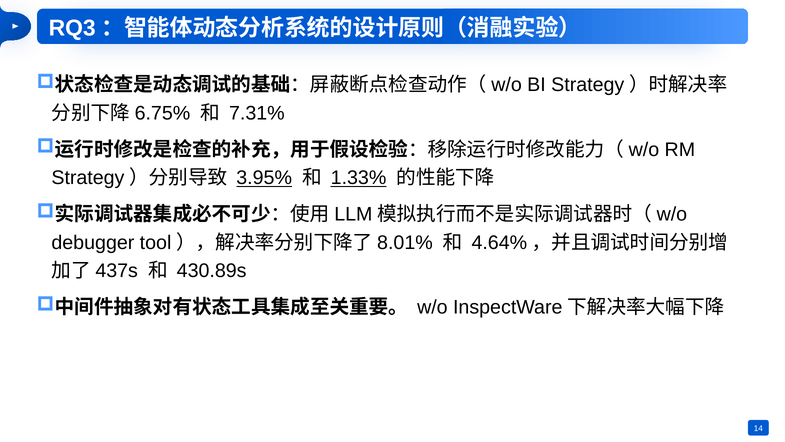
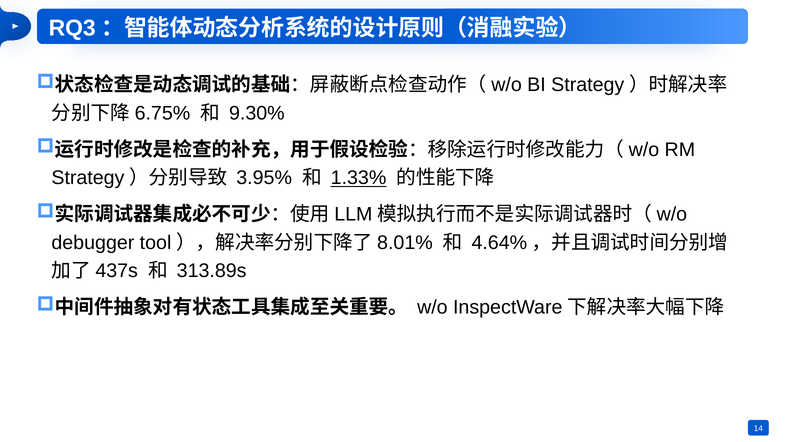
7.31%: 7.31% -> 9.30% (257, 113)
3.95% underline: present -> none (264, 178)
430.89s: 430.89s -> 313.89s (212, 271)
